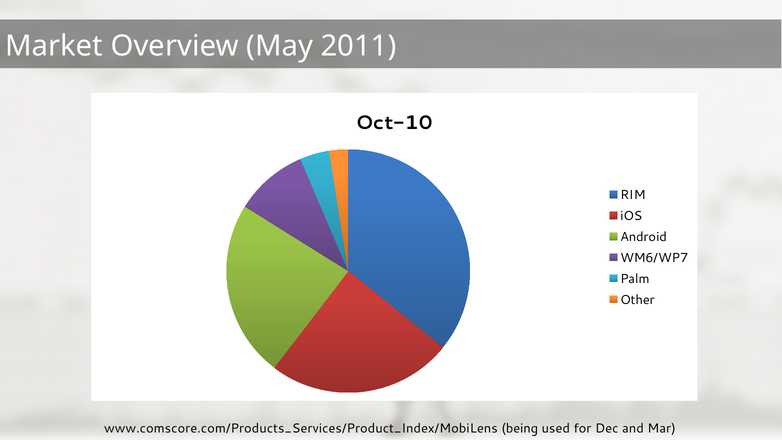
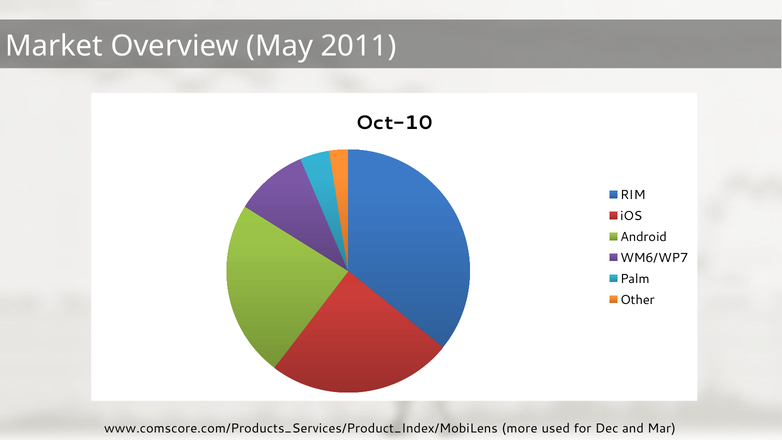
being: being -> more (520, 429)
